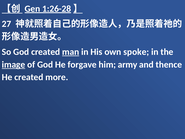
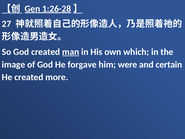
spoke: spoke -> which (136, 52)
image underline: present -> none (13, 64)
army: army -> were (128, 64)
thence: thence -> certain (169, 64)
